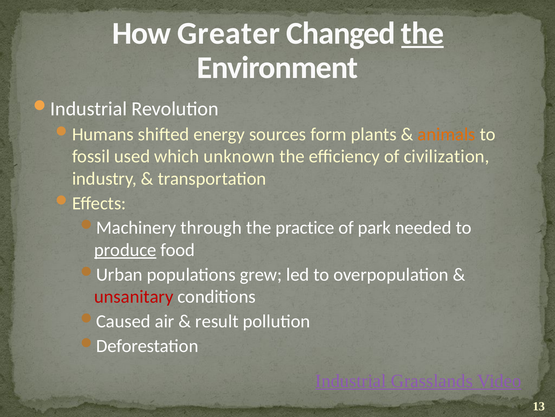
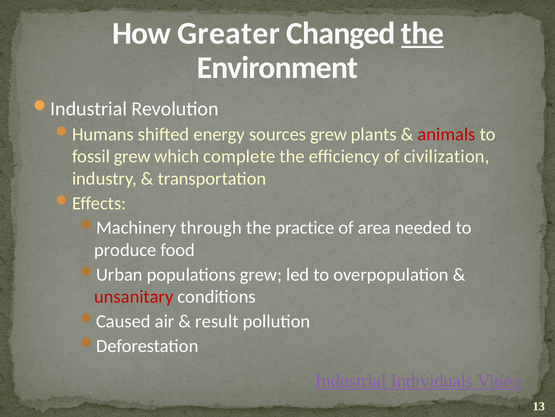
sources form: form -> grew (329, 134)
animals colour: orange -> red (447, 134)
fossil used: used -> grew (132, 156)
unknown: unknown -> complete (239, 156)
park: park -> area (374, 227)
produce underline: present -> none (125, 250)
Grasslands: Grasslands -> Individuals (432, 380)
